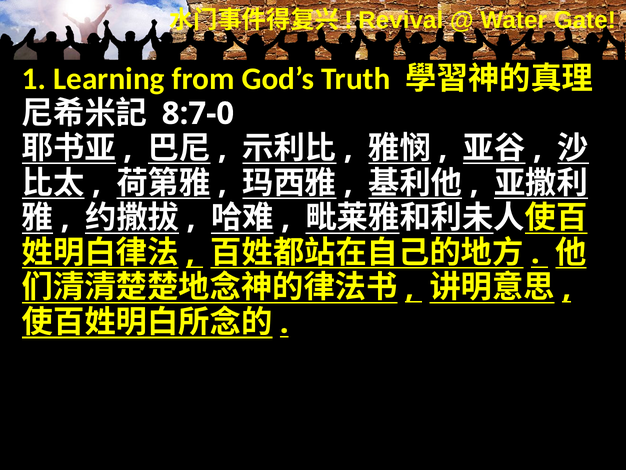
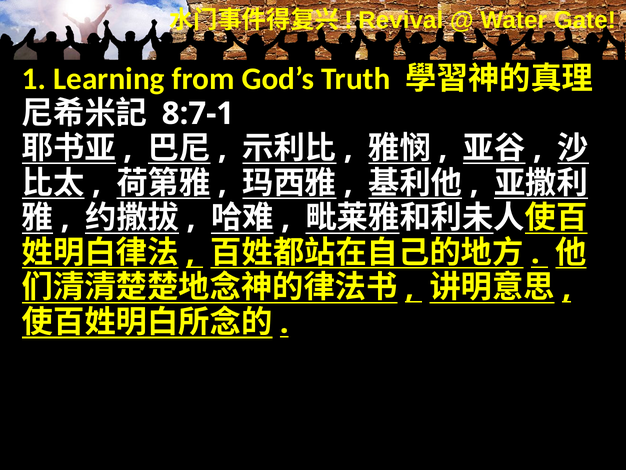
8:7-0: 8:7-0 -> 8:7-1 (198, 113)
